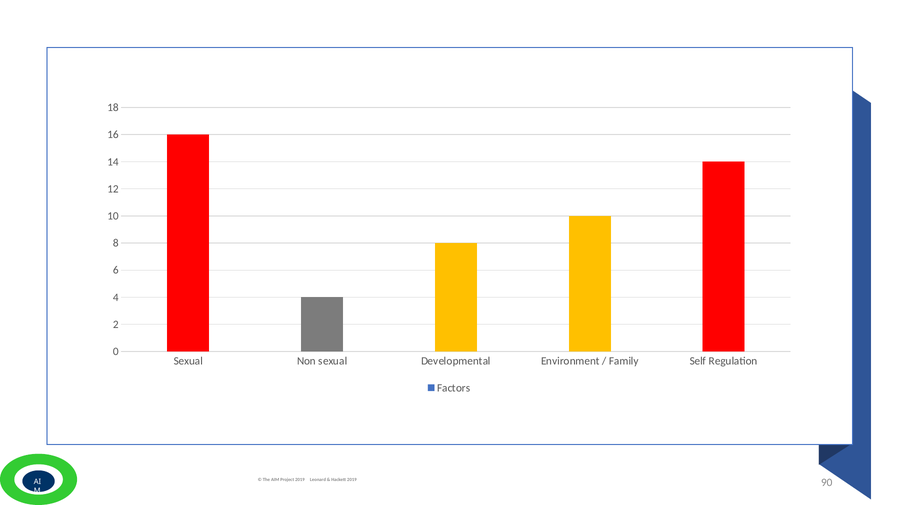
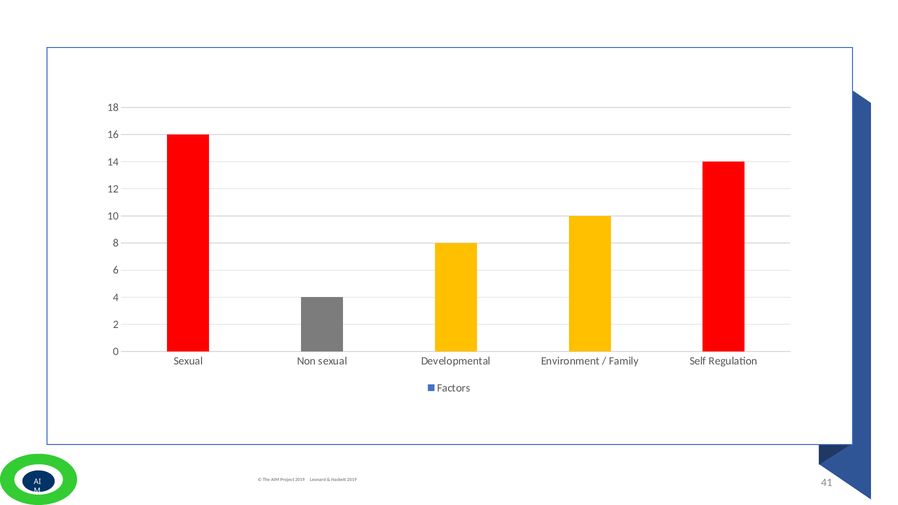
90: 90 -> 41 (827, 483)
